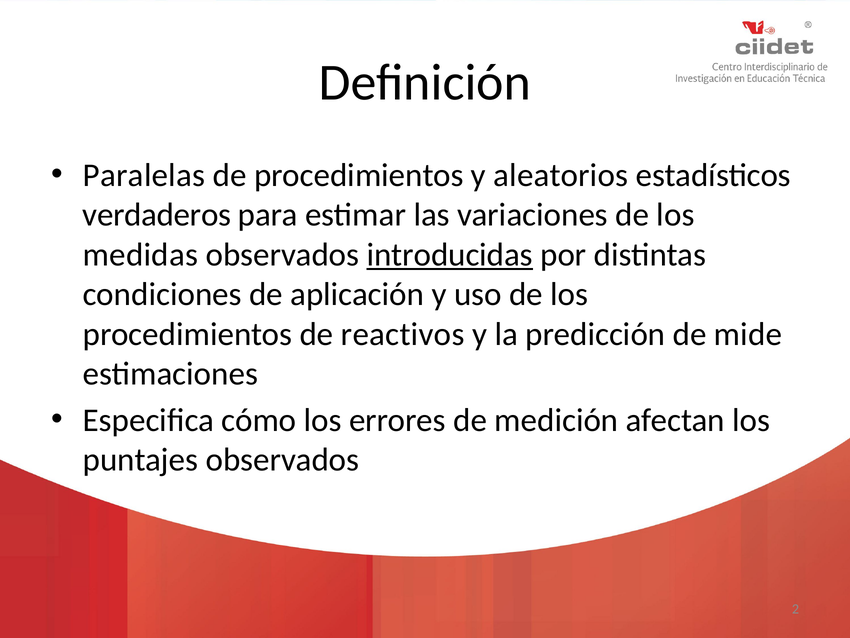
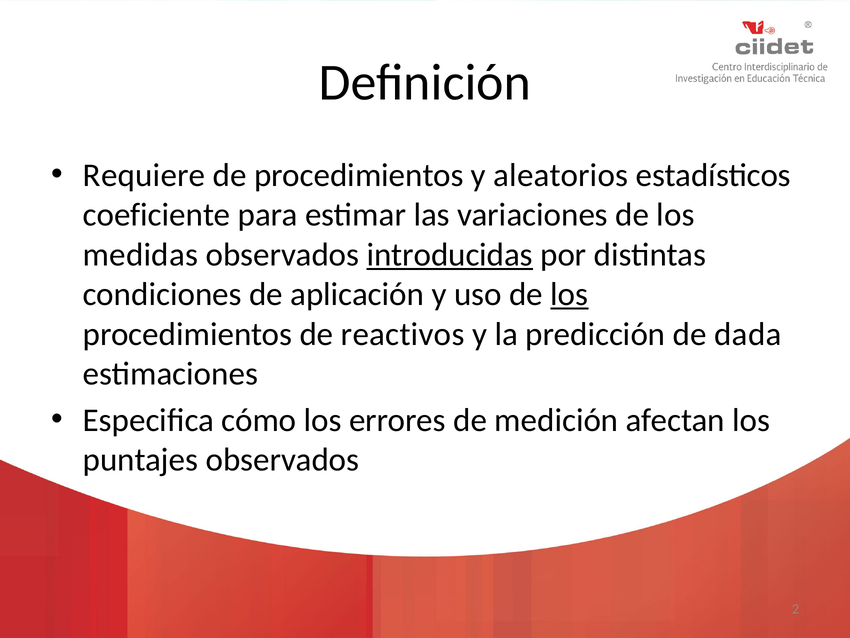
Paralelas: Paralelas -> Requiere (144, 175)
verdaderos: verdaderos -> coeficiente (157, 215)
los underline: none -> present (569, 294)
mide: mide -> dada (748, 334)
